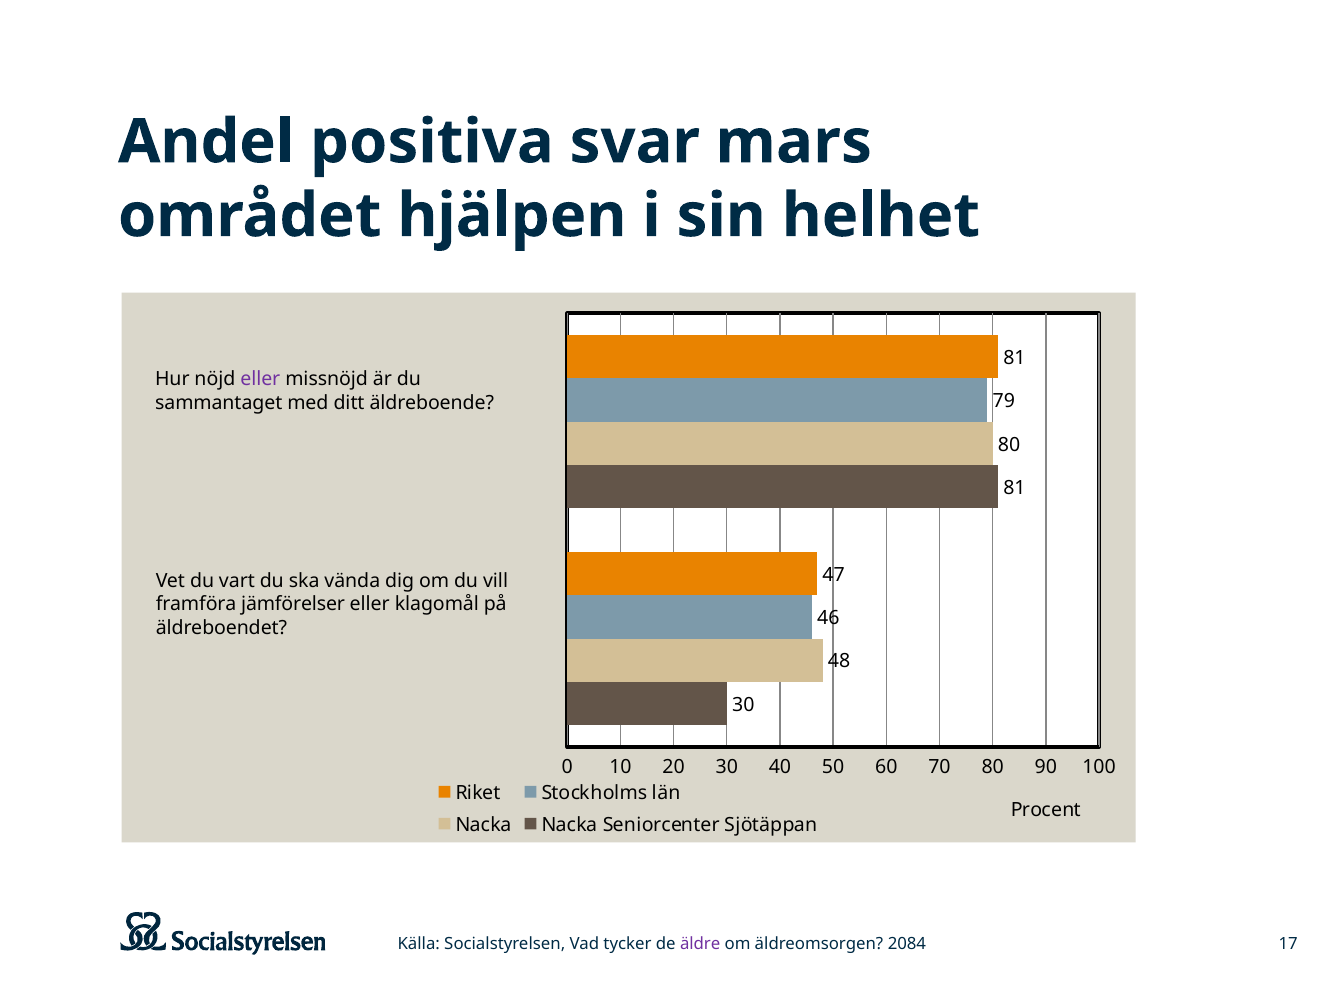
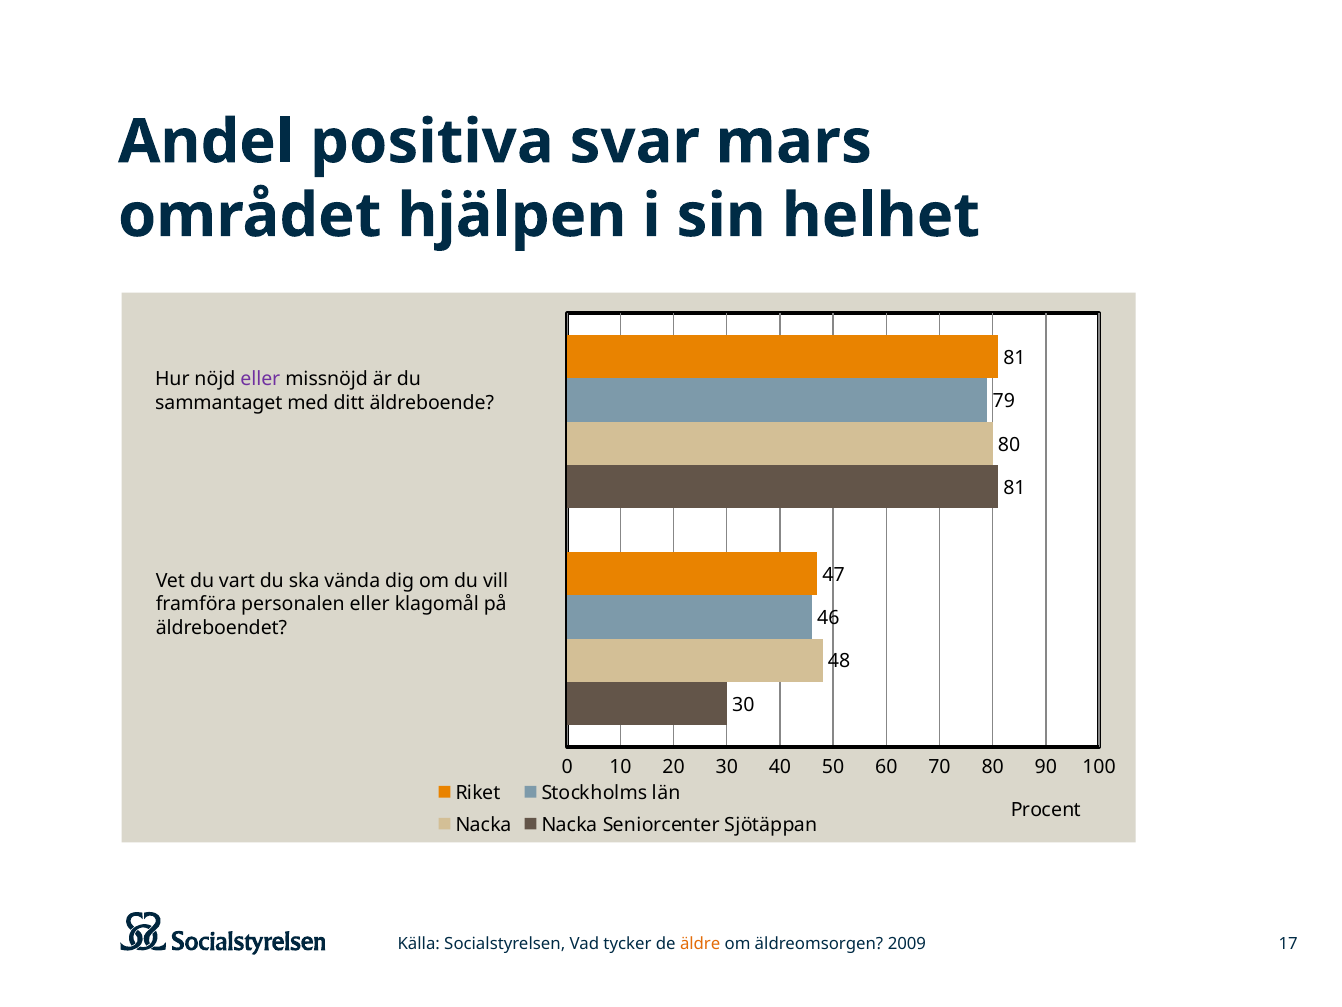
jämförelser: jämförelser -> personalen (293, 604)
äldre colour: purple -> orange (700, 943)
2084: 2084 -> 2009 (907, 943)
